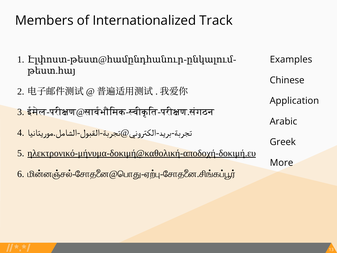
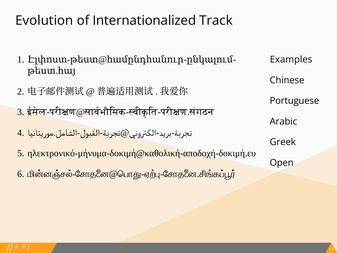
Members: Members -> Evolution (44, 21)
Application: Application -> Portuguese (294, 101)
ηλεκτρονικό-μήνυμα-δοκιμή@καθολική-αποδοχή-δοκιμή.ευ underline: present -> none (142, 153)
More: More -> Open (282, 163)
